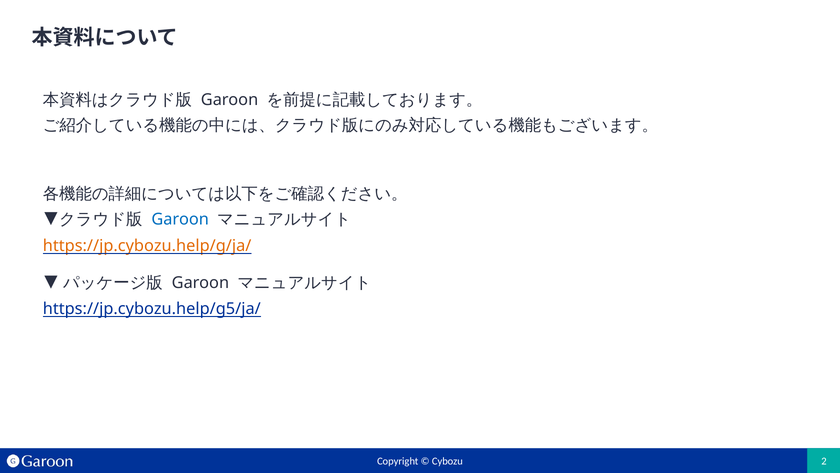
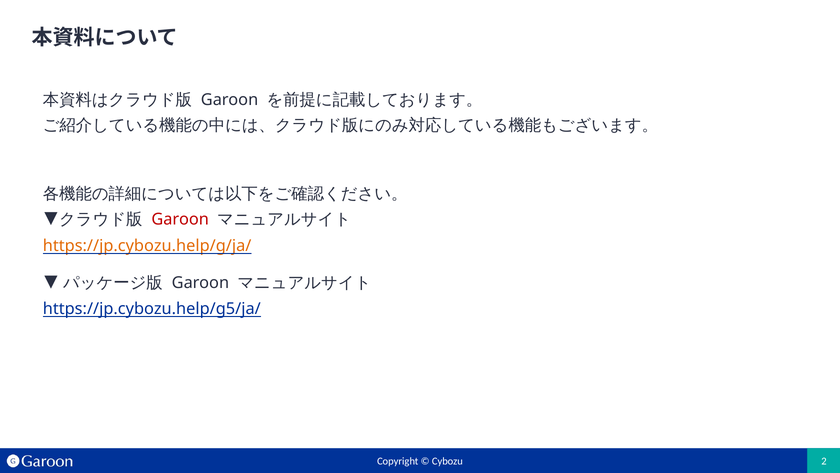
Garoon colour: blue -> red (180, 219)
